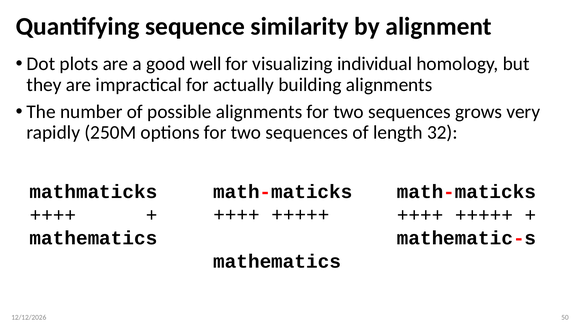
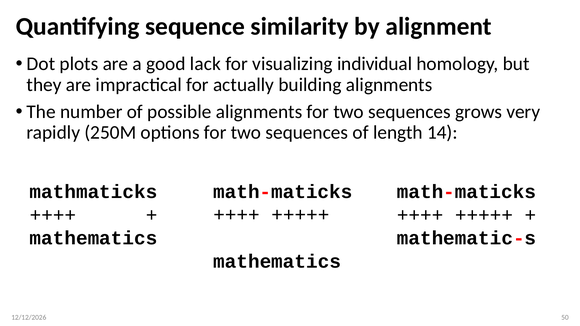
well: well -> lack (205, 64)
32: 32 -> 14 (442, 133)
